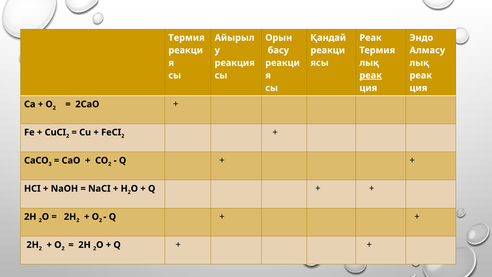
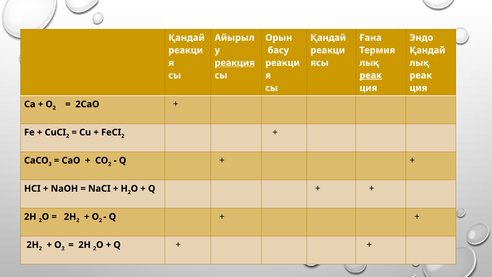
Термия: Термия -> Қандай (187, 38)
Реак: Реак -> Ғана (371, 38)
Алмасу: Алмасу -> Қандай (427, 50)
реакция underline: none -> present (235, 63)
